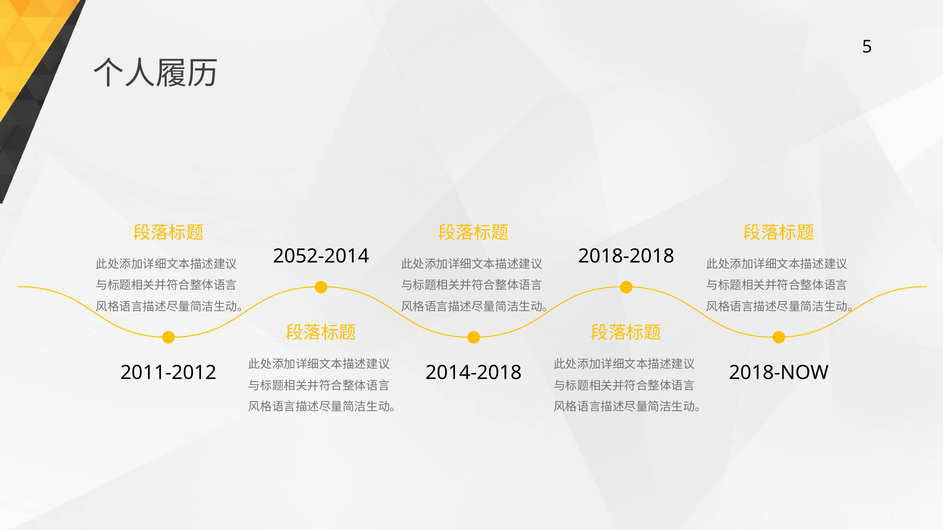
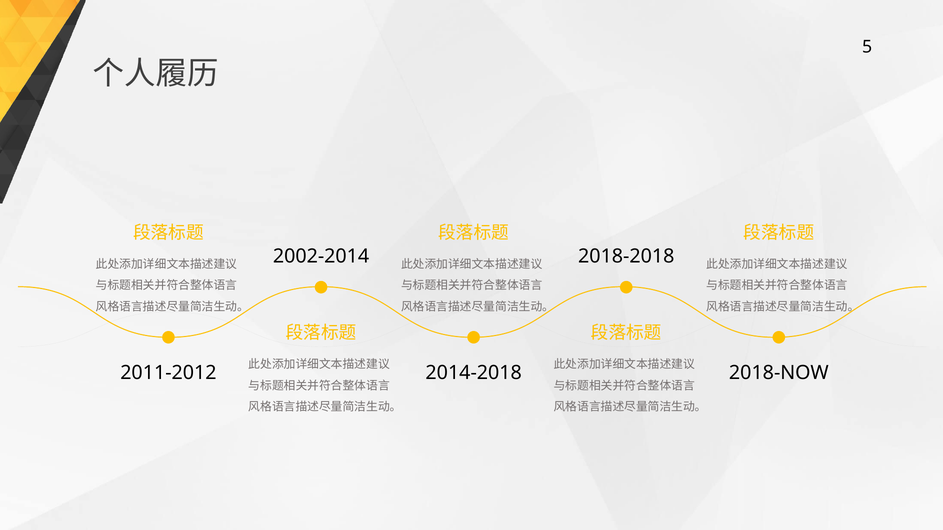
2052-2014: 2052-2014 -> 2002-2014 (321, 256)
